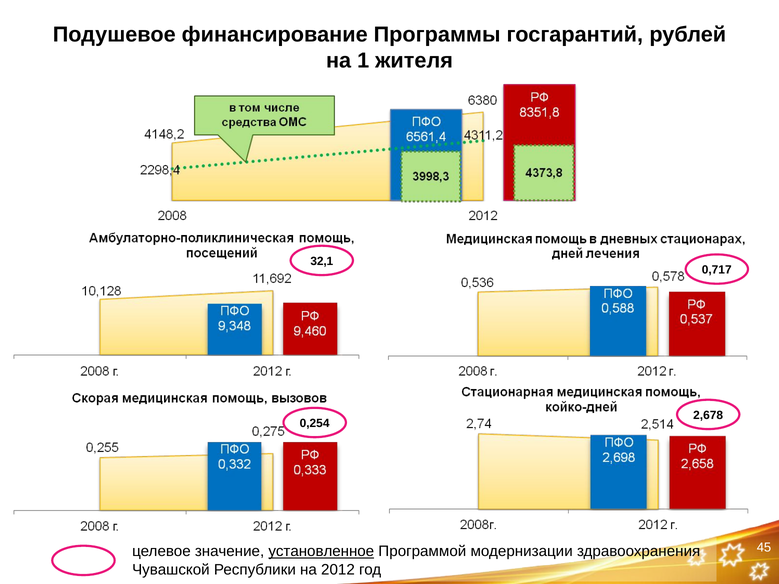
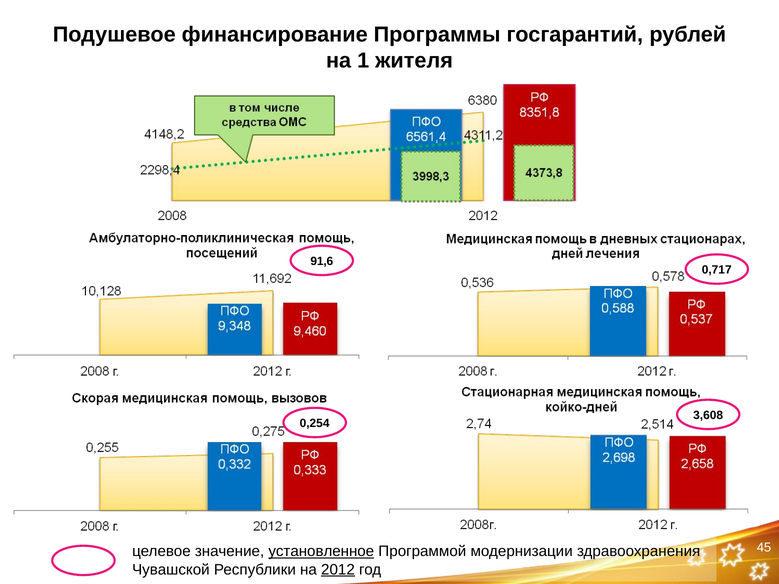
32,1: 32,1 -> 91,6 (322, 261)
2,678: 2,678 -> 3,608 (708, 415)
2012 underline: none -> present (338, 570)
